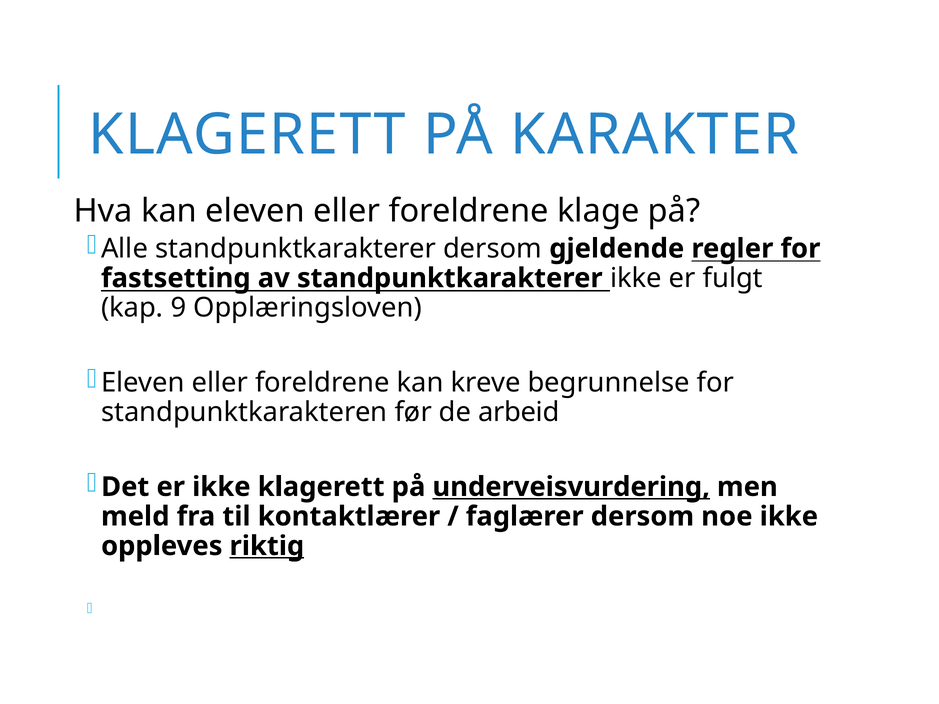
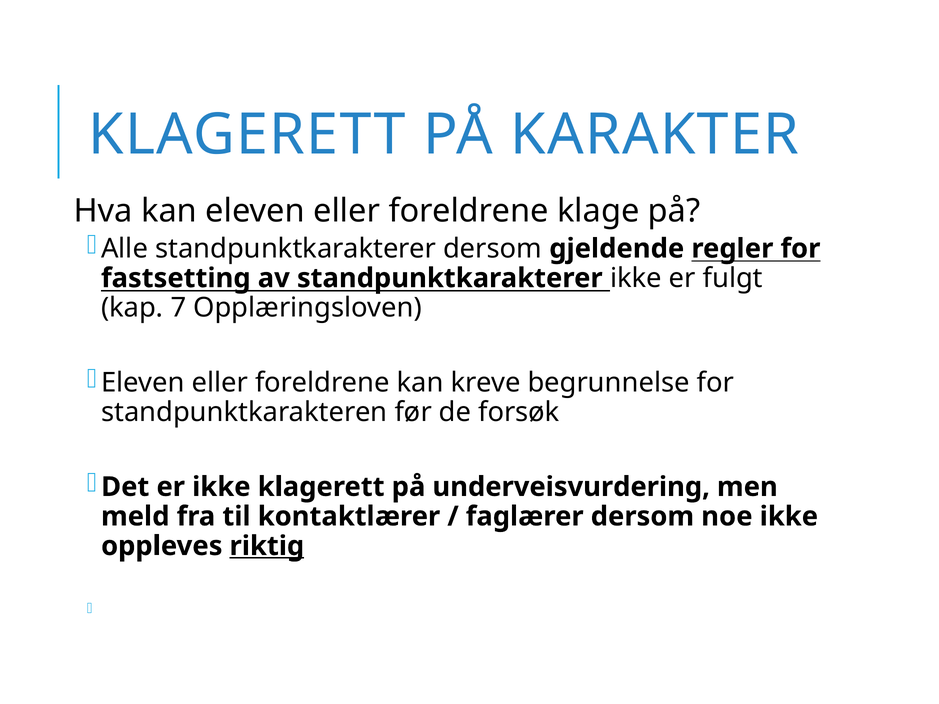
9: 9 -> 7 (178, 308)
arbeid: arbeid -> forsøk (519, 412)
underveisvurdering underline: present -> none (571, 487)
